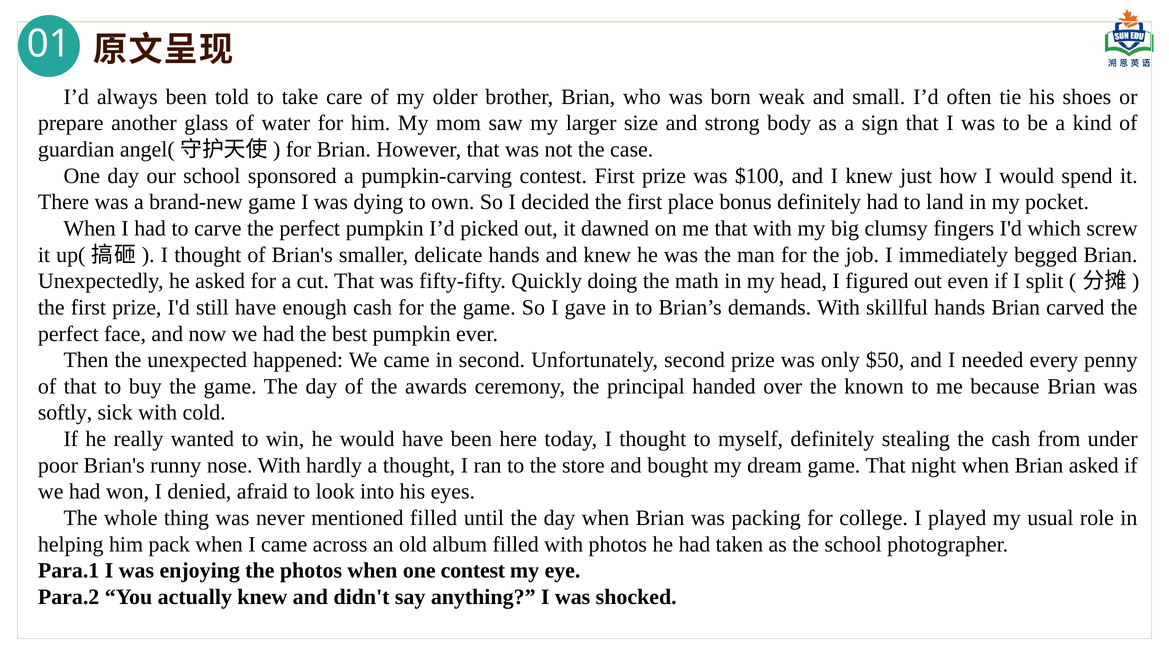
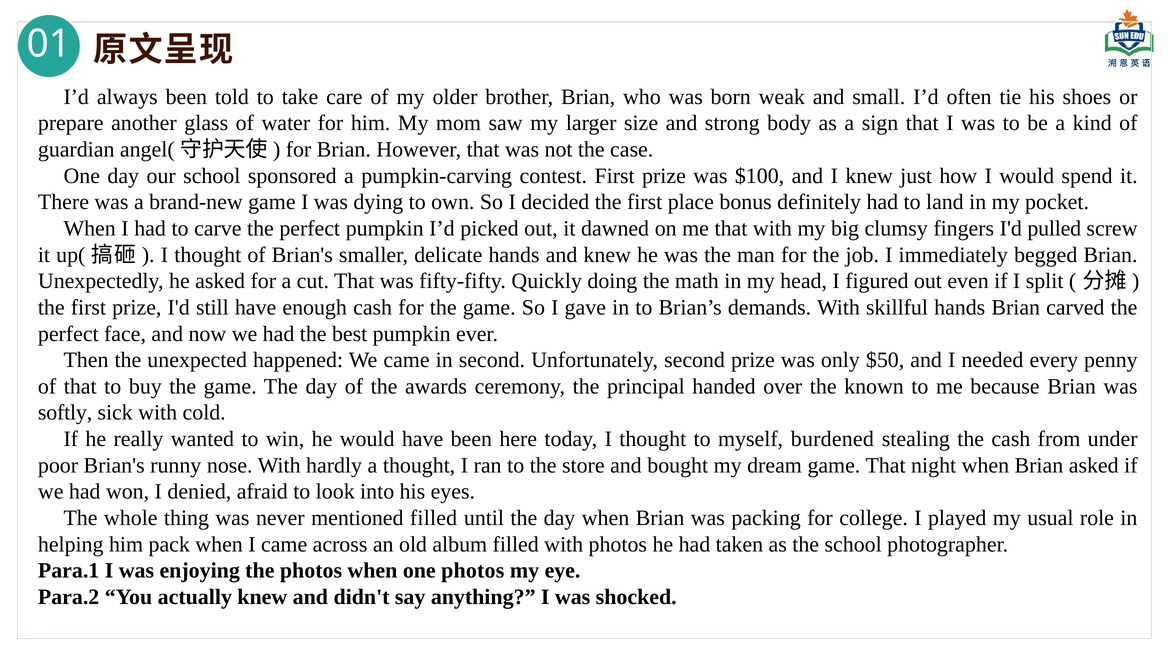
which: which -> pulled (1054, 228)
myself definitely: definitely -> burdened (832, 439)
one contest: contest -> photos (473, 570)
